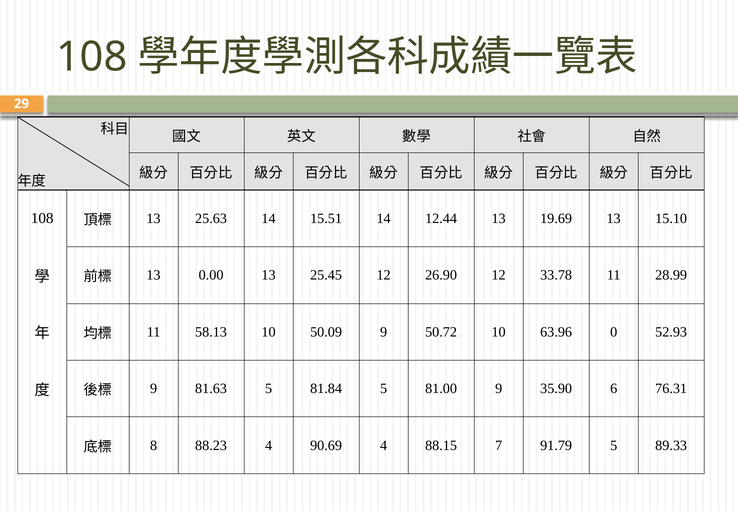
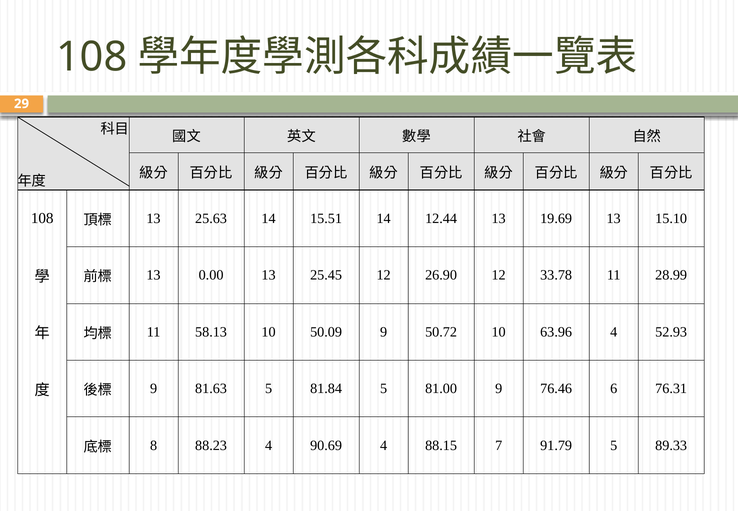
63.96 0: 0 -> 4 (614, 332)
35.90: 35.90 -> 76.46 (556, 389)
